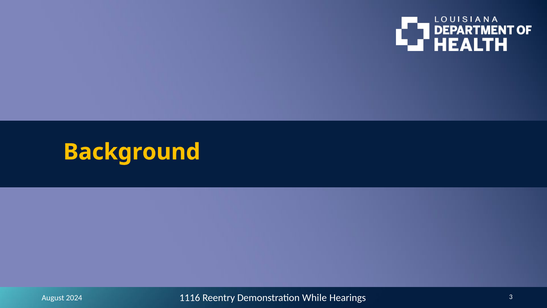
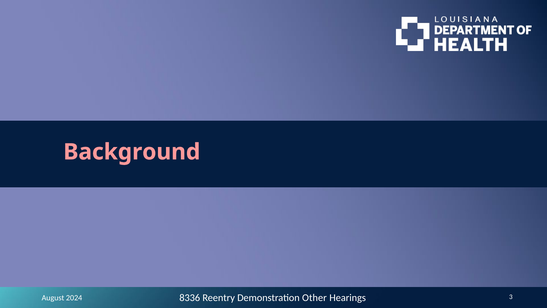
Background colour: yellow -> pink (132, 152)
1116: 1116 -> 8336 (190, 298)
While: While -> Other (314, 298)
